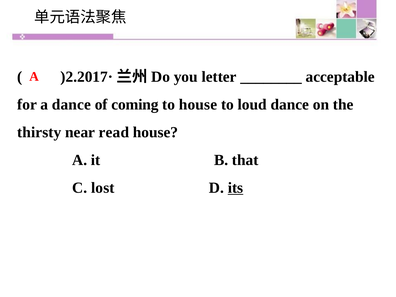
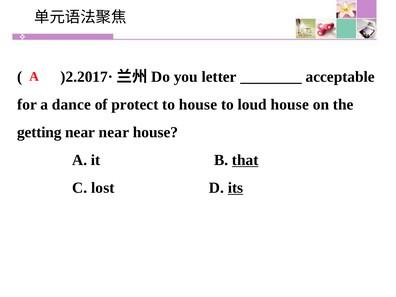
coming: coming -> protect (135, 105)
loud dance: dance -> house (290, 105)
thirsty: thirsty -> getting (39, 132)
near read: read -> near (114, 132)
that underline: none -> present (245, 160)
